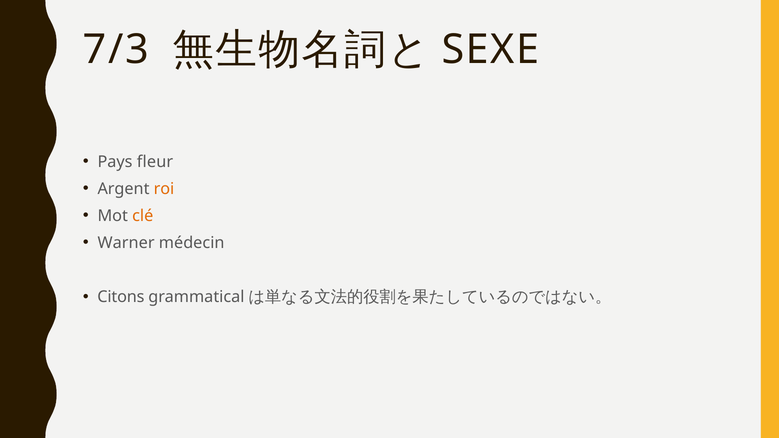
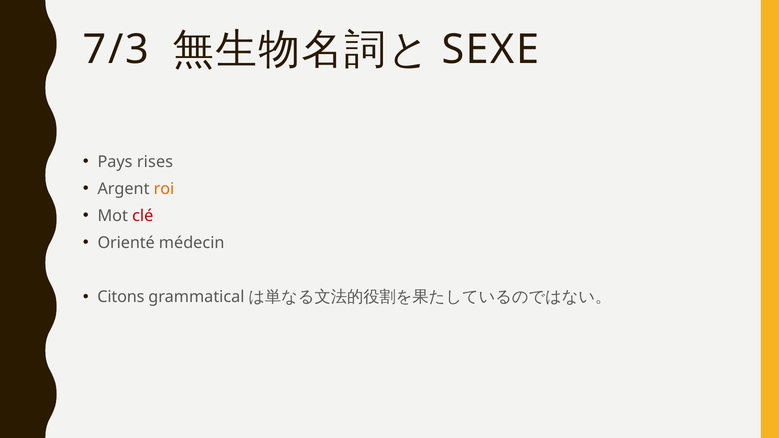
fleur: fleur -> rises (155, 162)
clé colour: orange -> red (143, 216)
Warner: Warner -> Orienté (126, 243)
